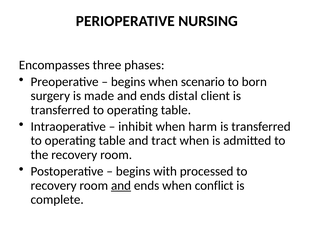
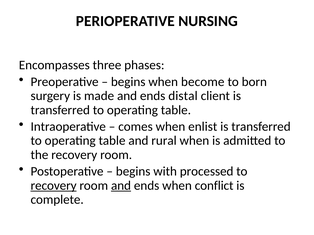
scenario: scenario -> become (203, 82)
inhibit: inhibit -> comes (136, 127)
harm: harm -> enlist (203, 127)
tract: tract -> rural (164, 141)
recovery underline: none -> present (54, 186)
